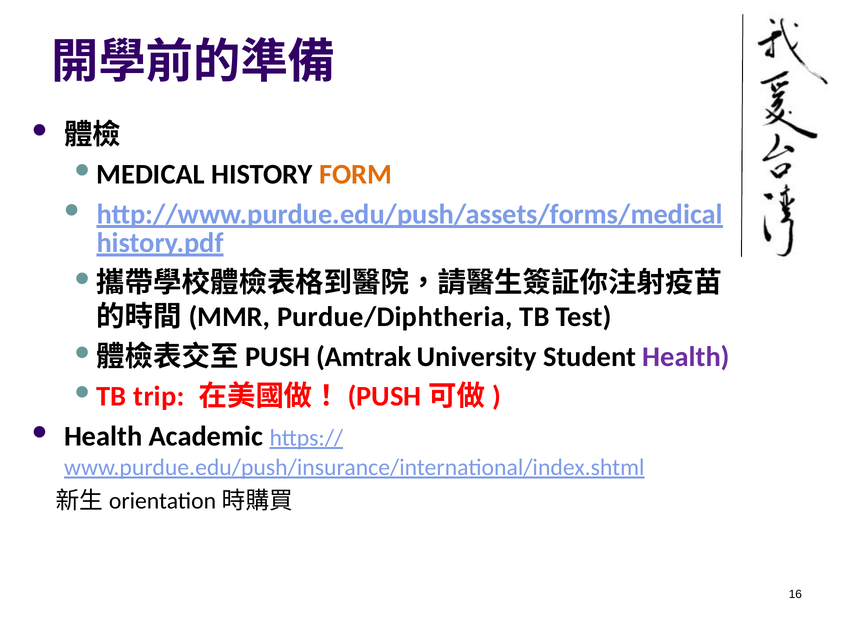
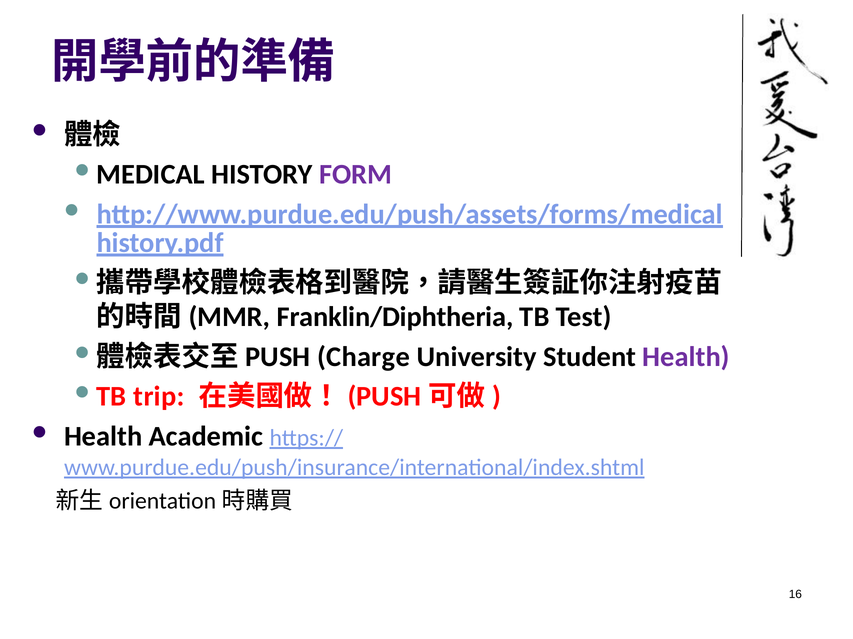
FORM colour: orange -> purple (356, 175)
Purdue/Diphtheria: Purdue/Diphtheria -> Franklin/Diphtheria (395, 317)
Amtrak: Amtrak -> Charge (363, 357)
